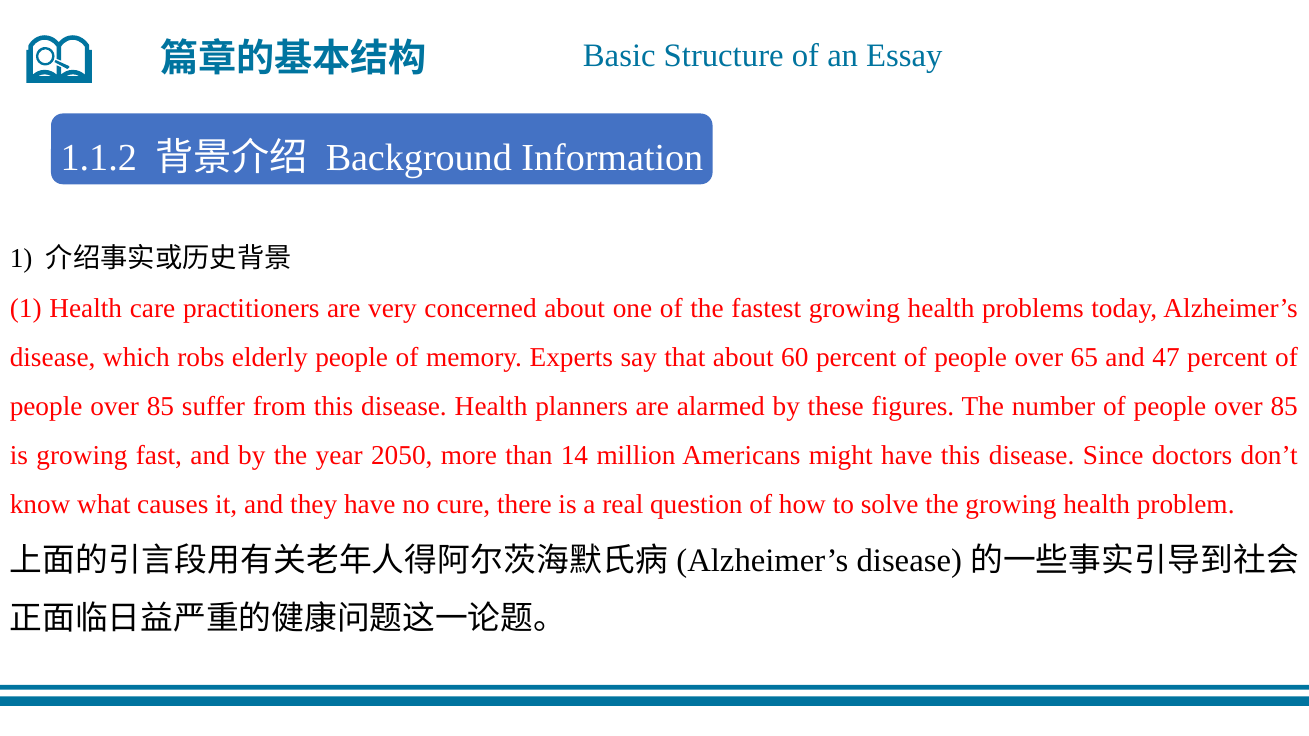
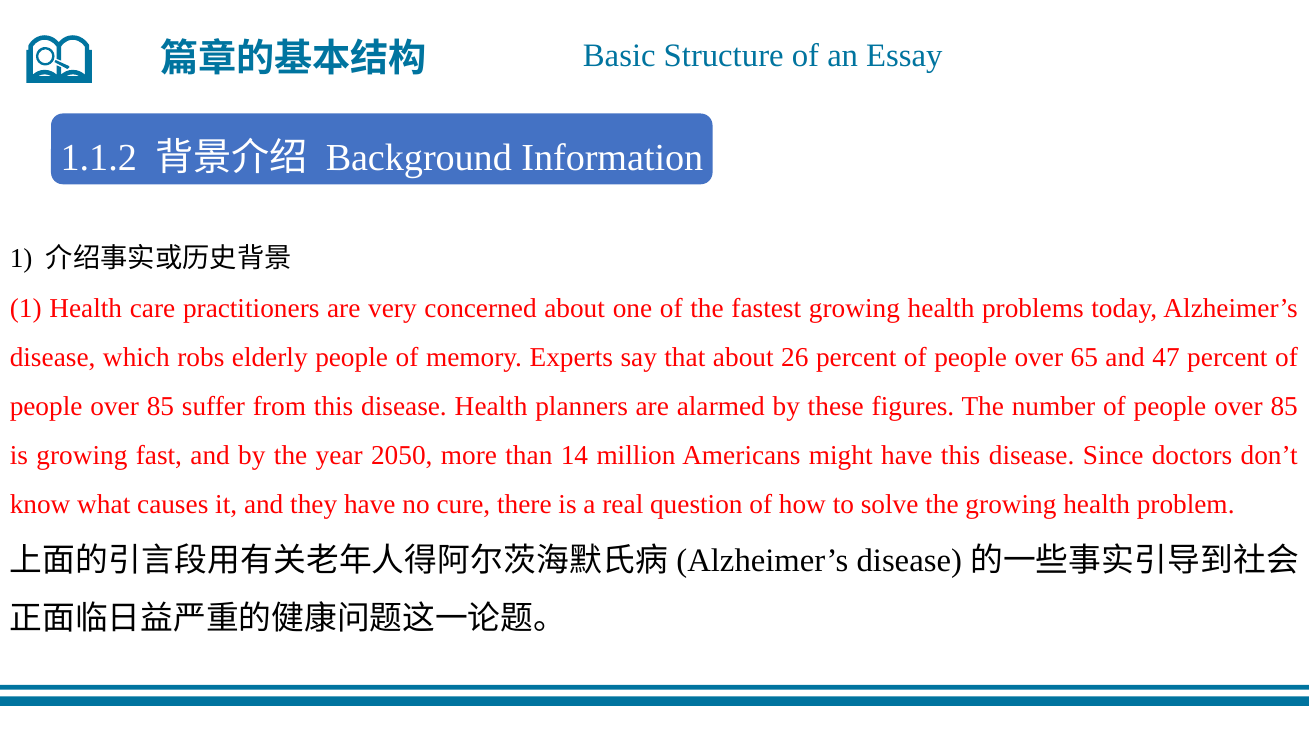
60: 60 -> 26 (795, 357)
